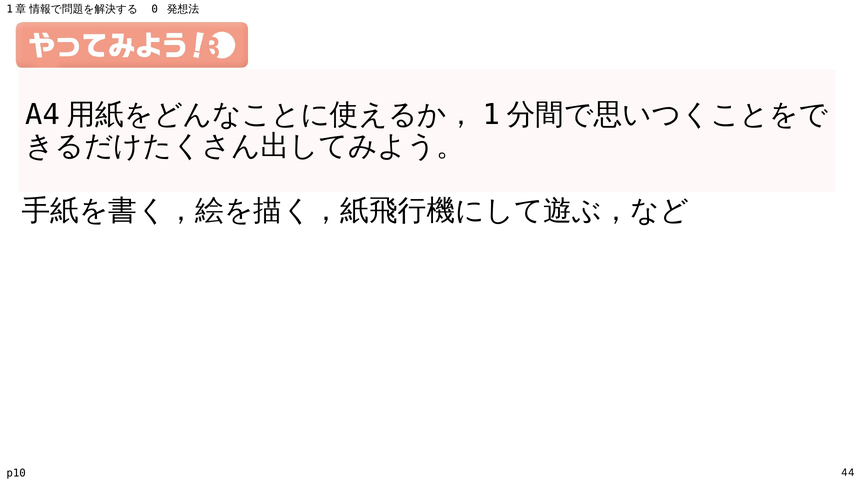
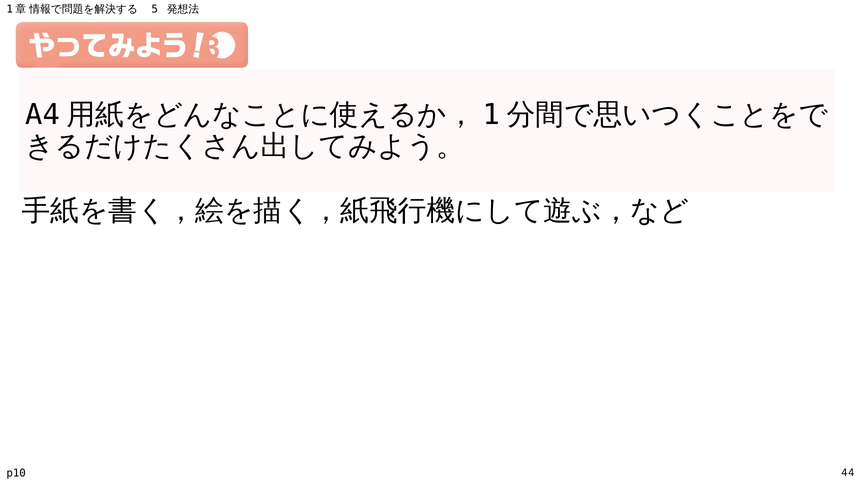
0: 0 -> 5 (155, 9)
